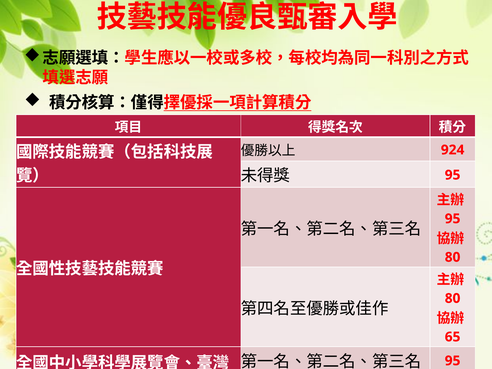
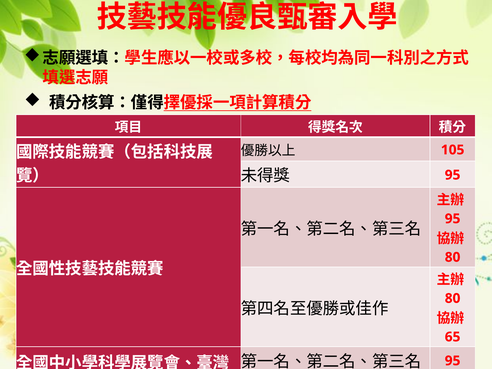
924: 924 -> 105 (453, 150)
